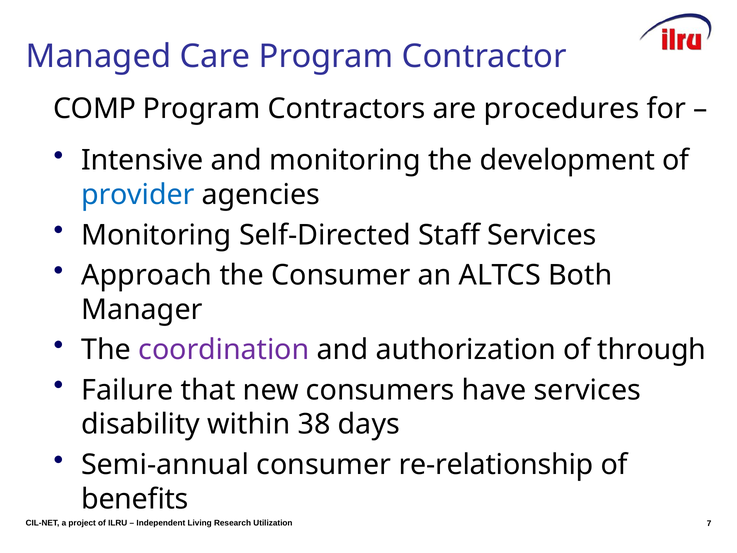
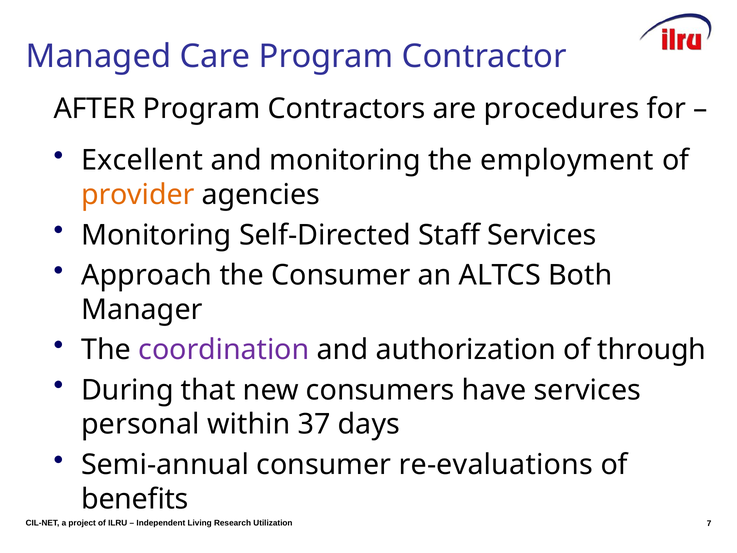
COMP: COMP -> AFTER (95, 109)
Intensive: Intensive -> Excellent (142, 160)
development: development -> employment (567, 160)
provider colour: blue -> orange (138, 195)
Failure: Failure -> During (127, 390)
disability: disability -> personal (141, 424)
38: 38 -> 37 (314, 424)
re-relationship: re-relationship -> re-evaluations (496, 464)
